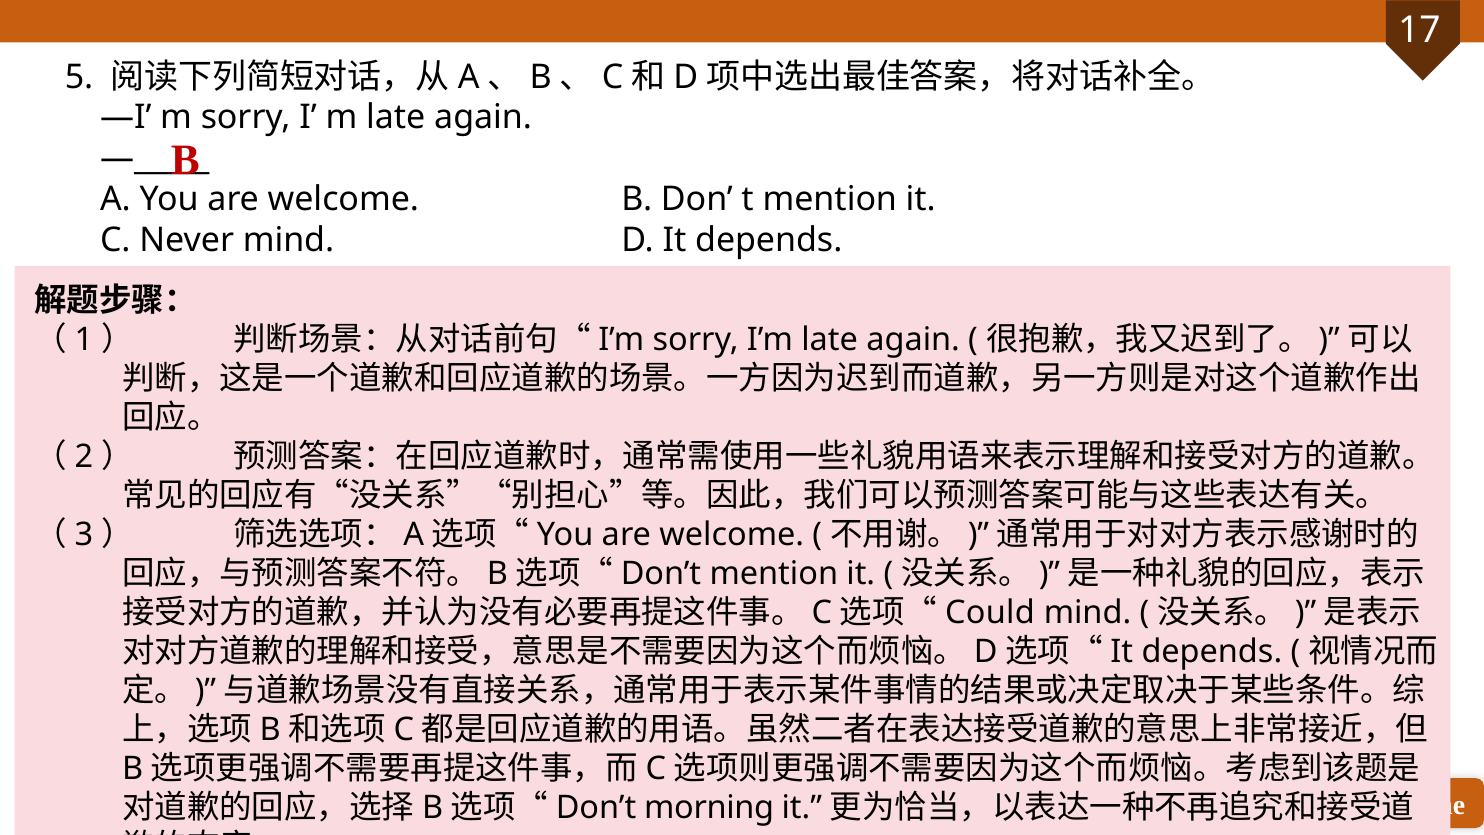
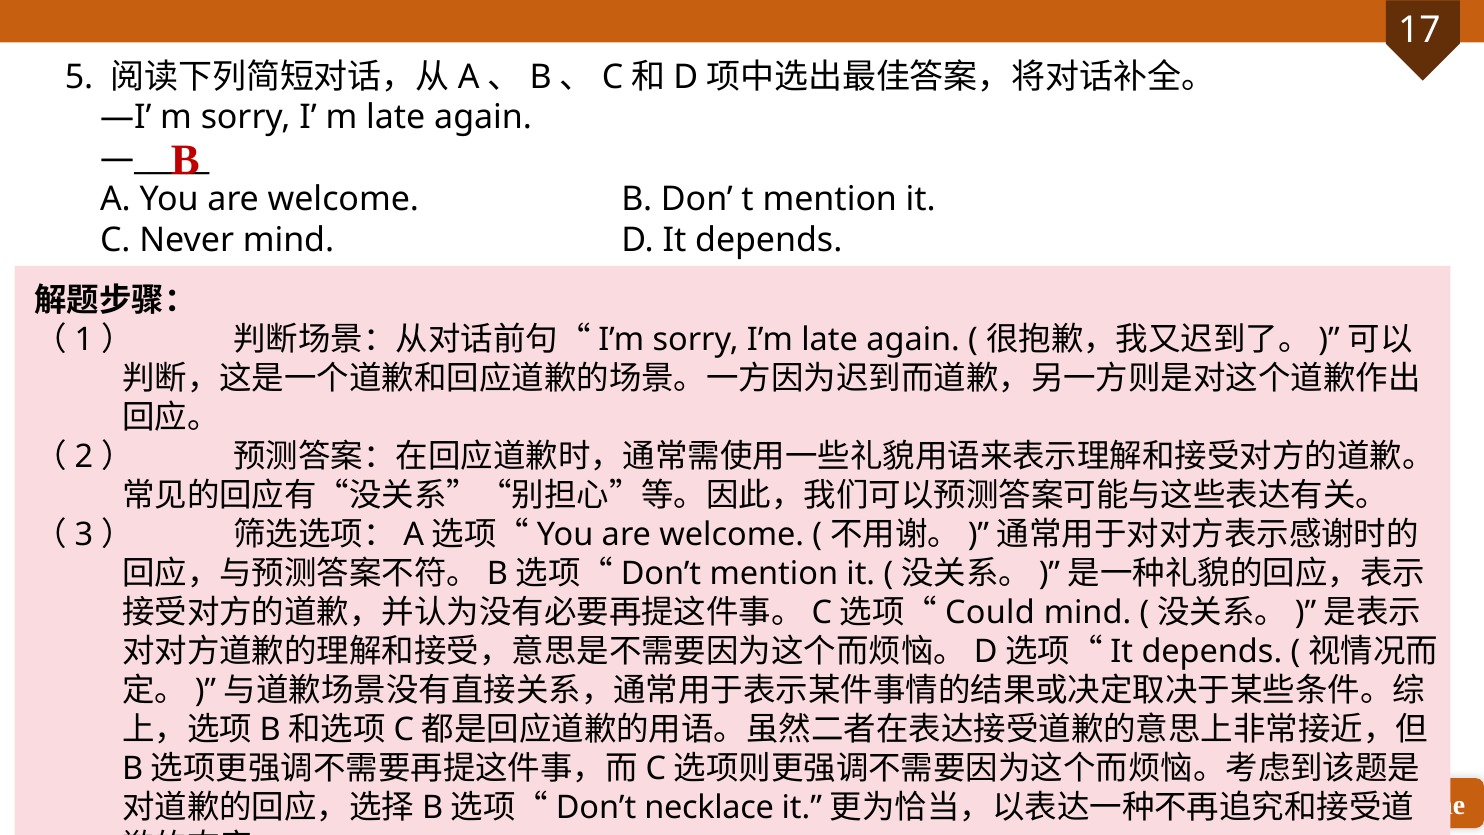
morning: morning -> necklace (709, 807)
